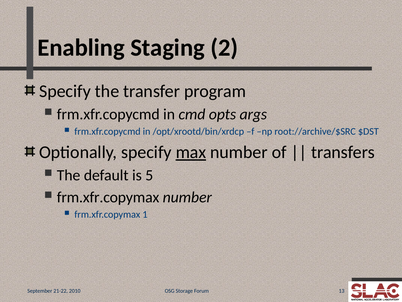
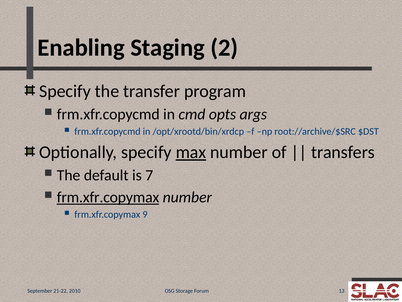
5: 5 -> 7 (149, 175)
frm.xfr.copymax underline: none -> present (108, 197)
1: 1 -> 9 (145, 214)
